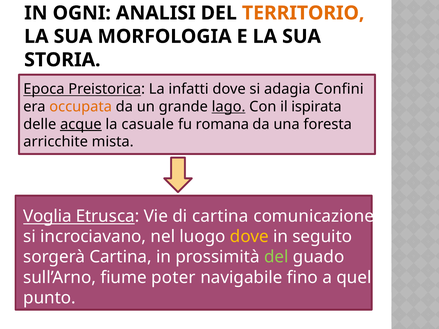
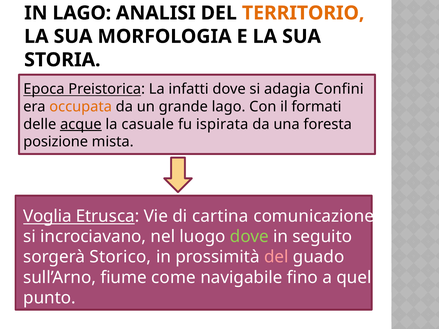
IN OGNI: OGNI -> LAGO (82, 13)
lago underline: present -> none (229, 107)
ispirata: ispirata -> formati (316, 107)
romana: romana -> ispirata (222, 124)
arricchite: arricchite -> posizione (56, 142)
dove colour: yellow -> light green (249, 237)
sorgerà Cartina: Cartina -> Storico (120, 257)
del colour: light green -> pink (276, 257)
poter: poter -> come (173, 278)
